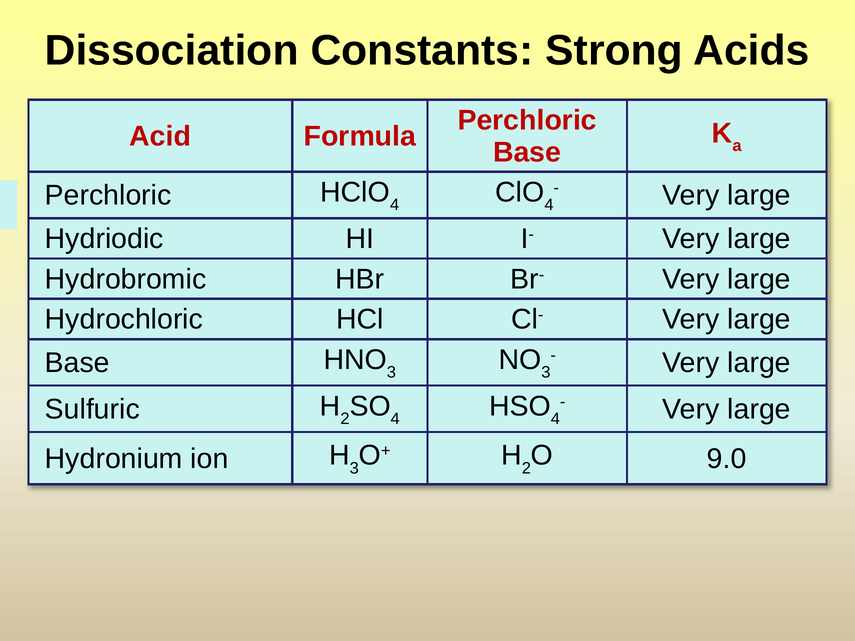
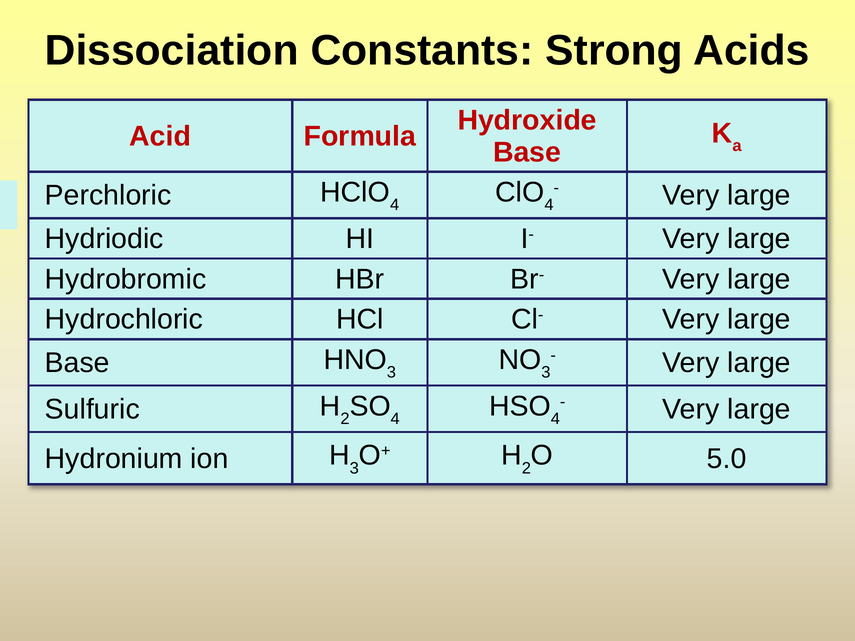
Perchloric: Perchloric -> Hydroxide (527, 120)
9.0: 9.0 -> 5.0 (727, 459)
